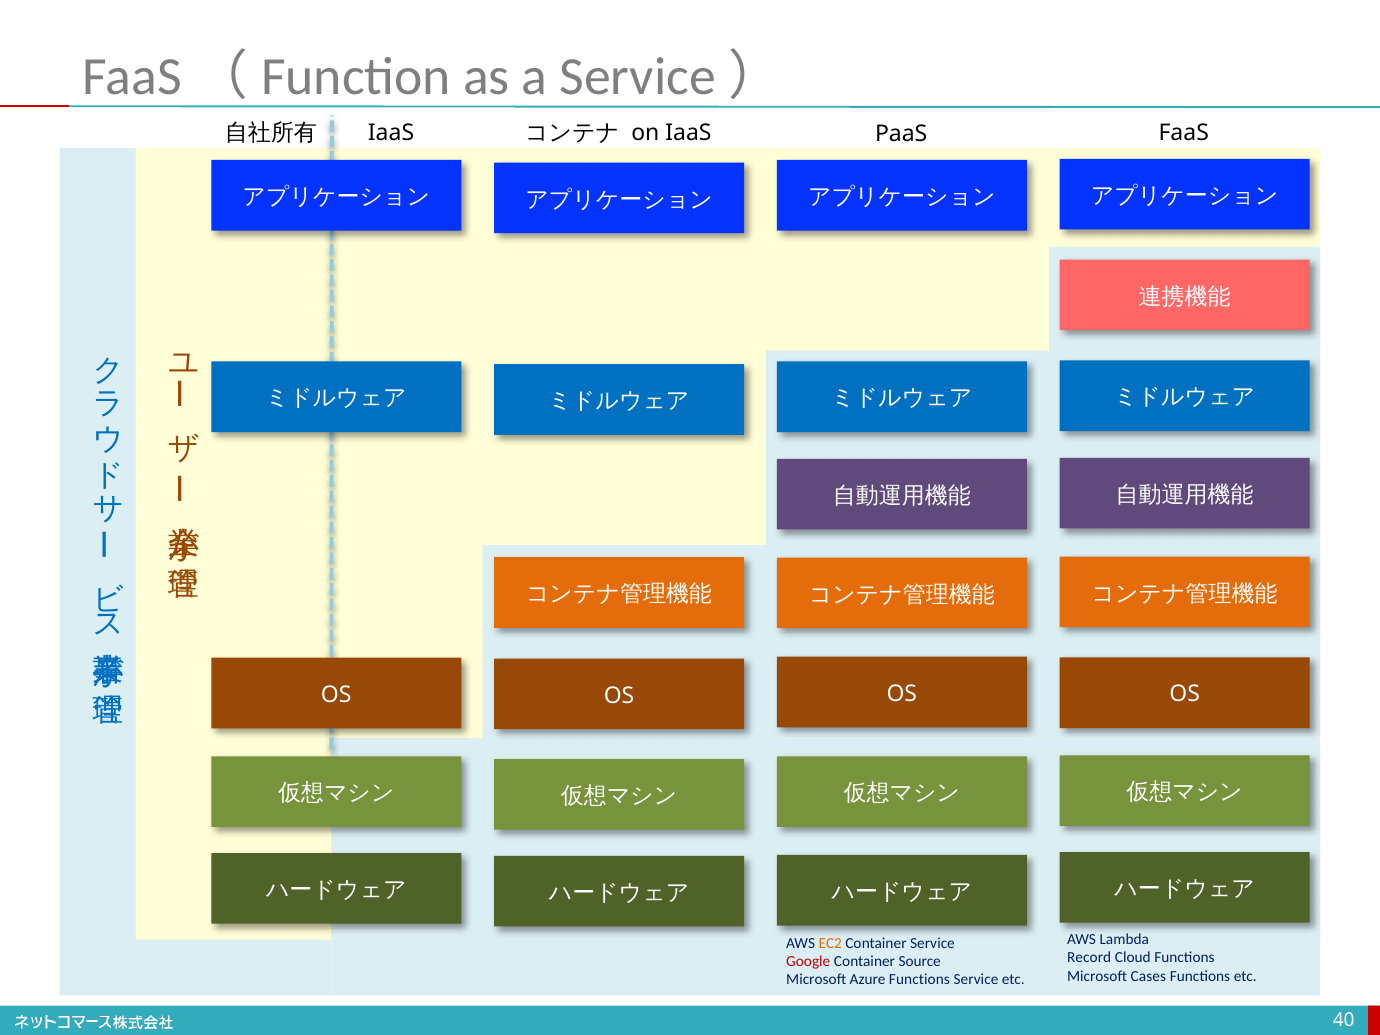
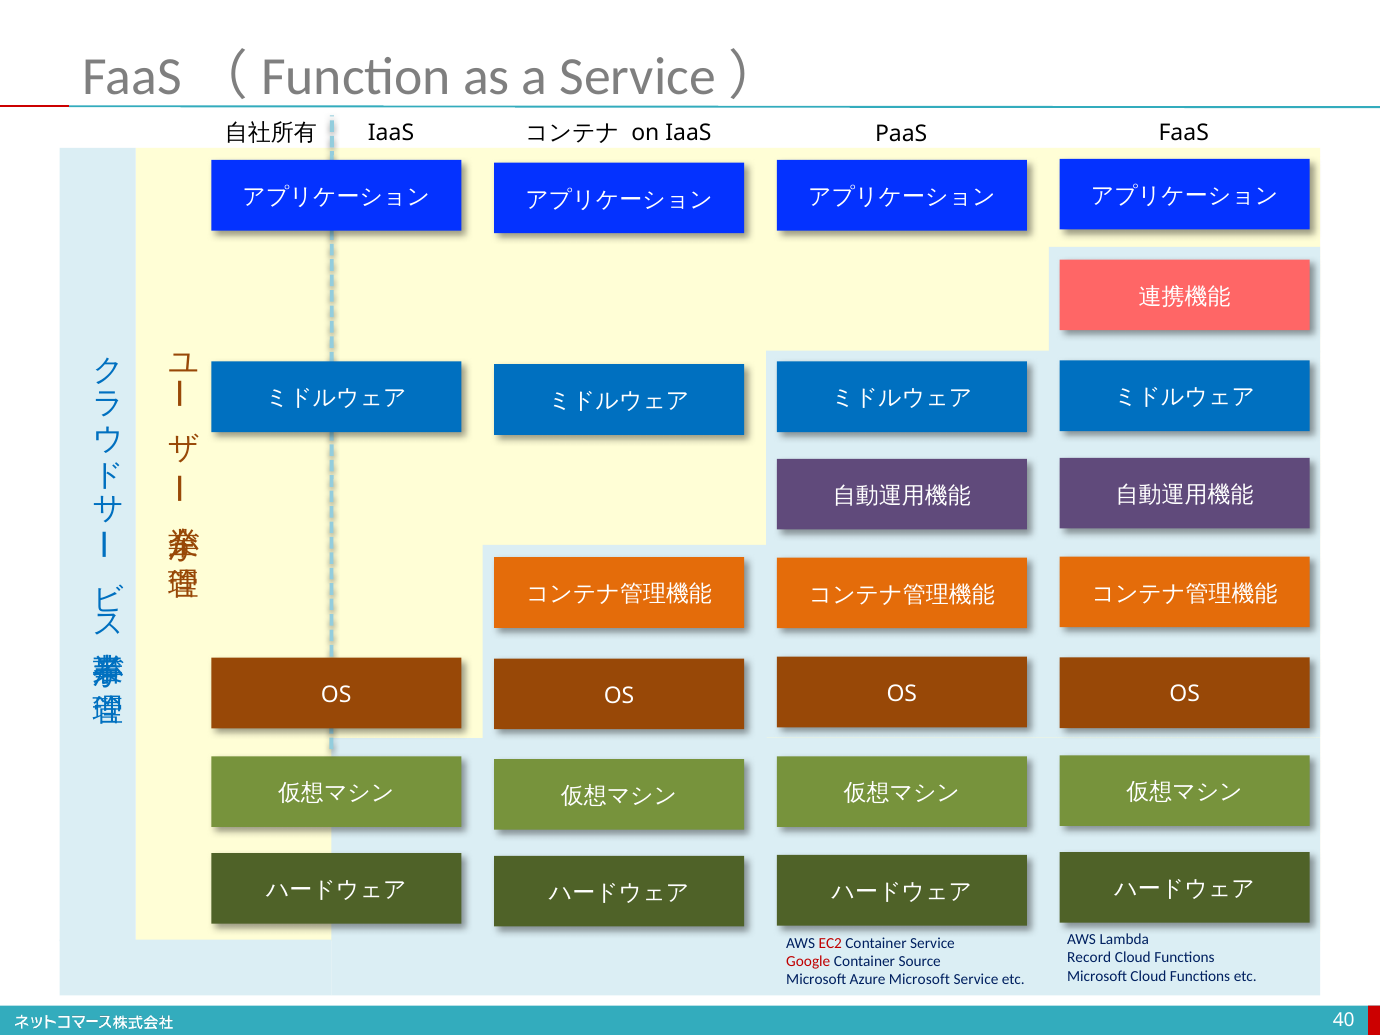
EC2 colour: orange -> red (830, 943)
Microsoft Cases: Cases -> Cloud (1148, 976)
Azure Functions: Functions -> Microsoft (919, 980)
